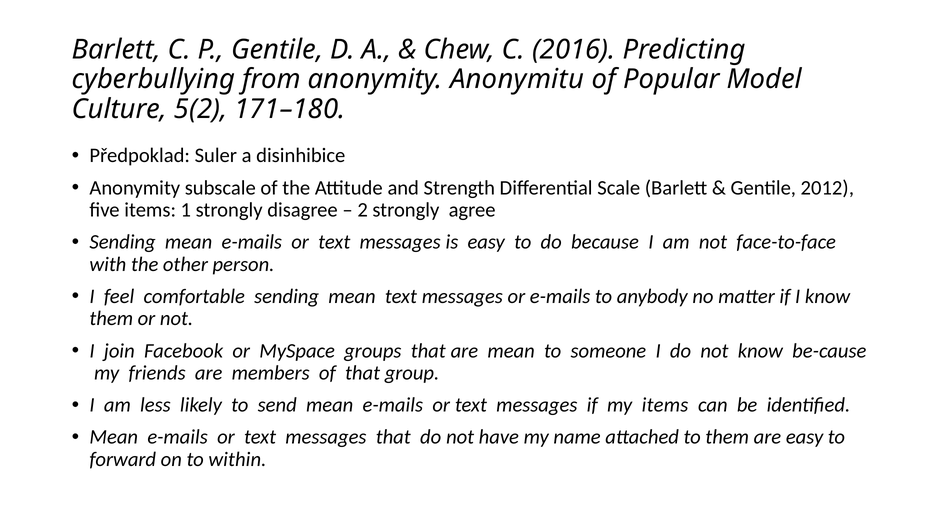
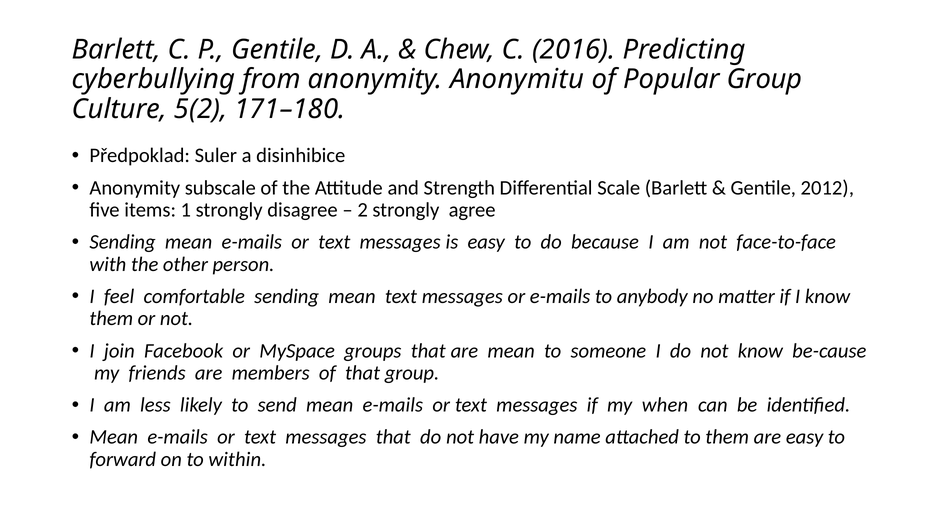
Popular Model: Model -> Group (764, 79)
my items: items -> when (665, 405)
